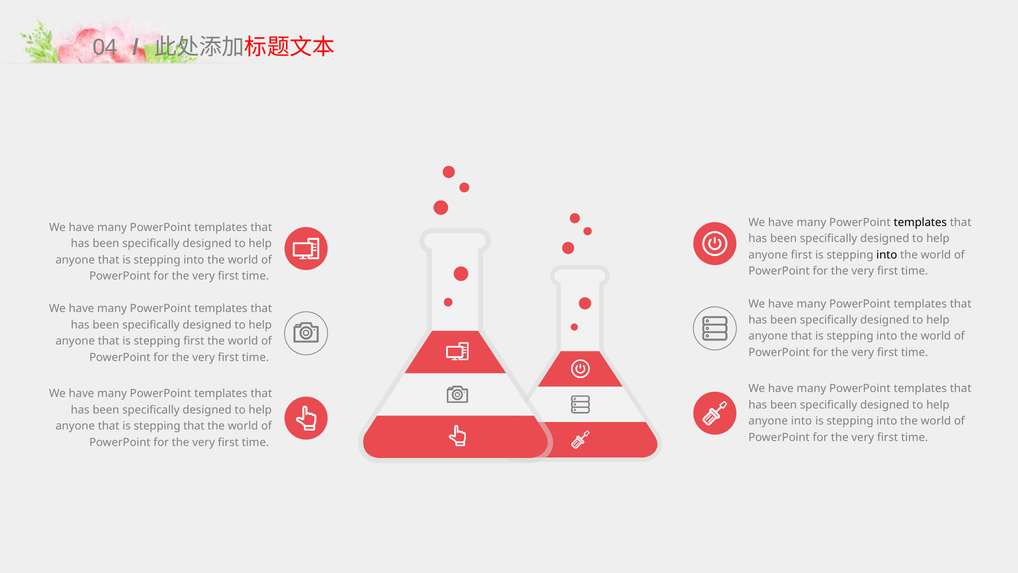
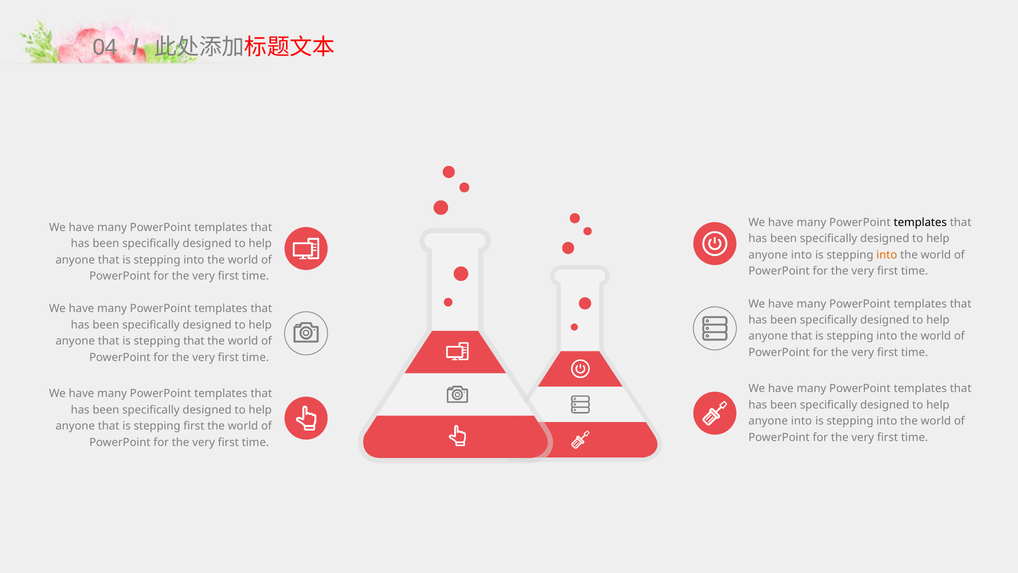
first: first -> into (802, 255)
into colour: black -> orange (887, 255)
stepping first: first -> that (194, 341)
stepping that: that -> first (194, 426)
